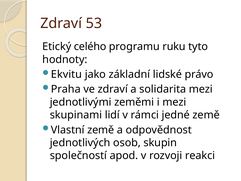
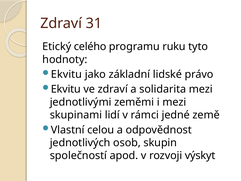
53: 53 -> 31 (94, 23)
Praha: Praha -> Ekvitu (66, 89)
Vlastní země: země -> celou (101, 130)
reakci: reakci -> výskyt (200, 155)
